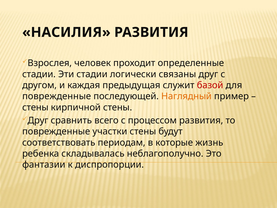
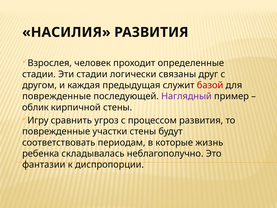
Наглядный colour: orange -> purple (186, 96)
стены: стены -> облик (35, 107)
Друг: Друг -> Игру (38, 120)
всего: всего -> угроз (106, 120)
